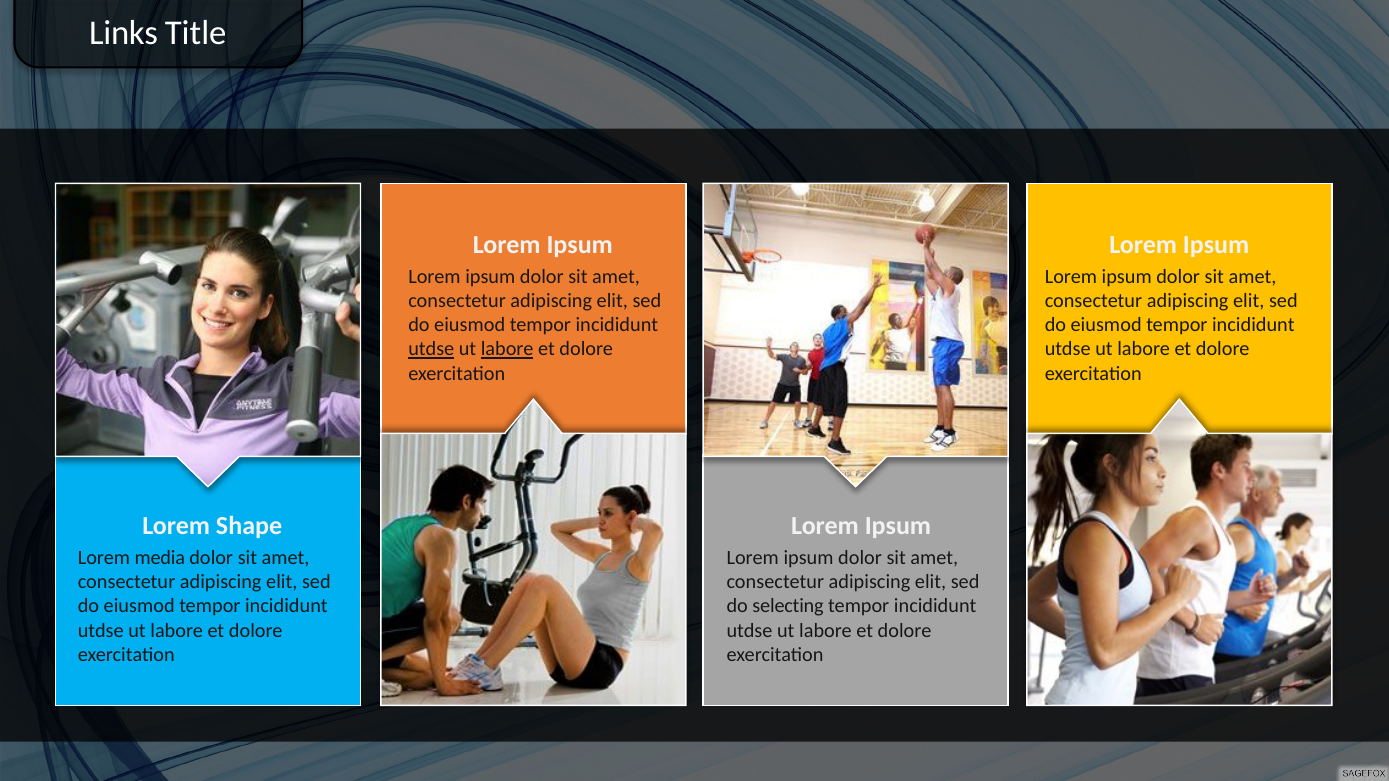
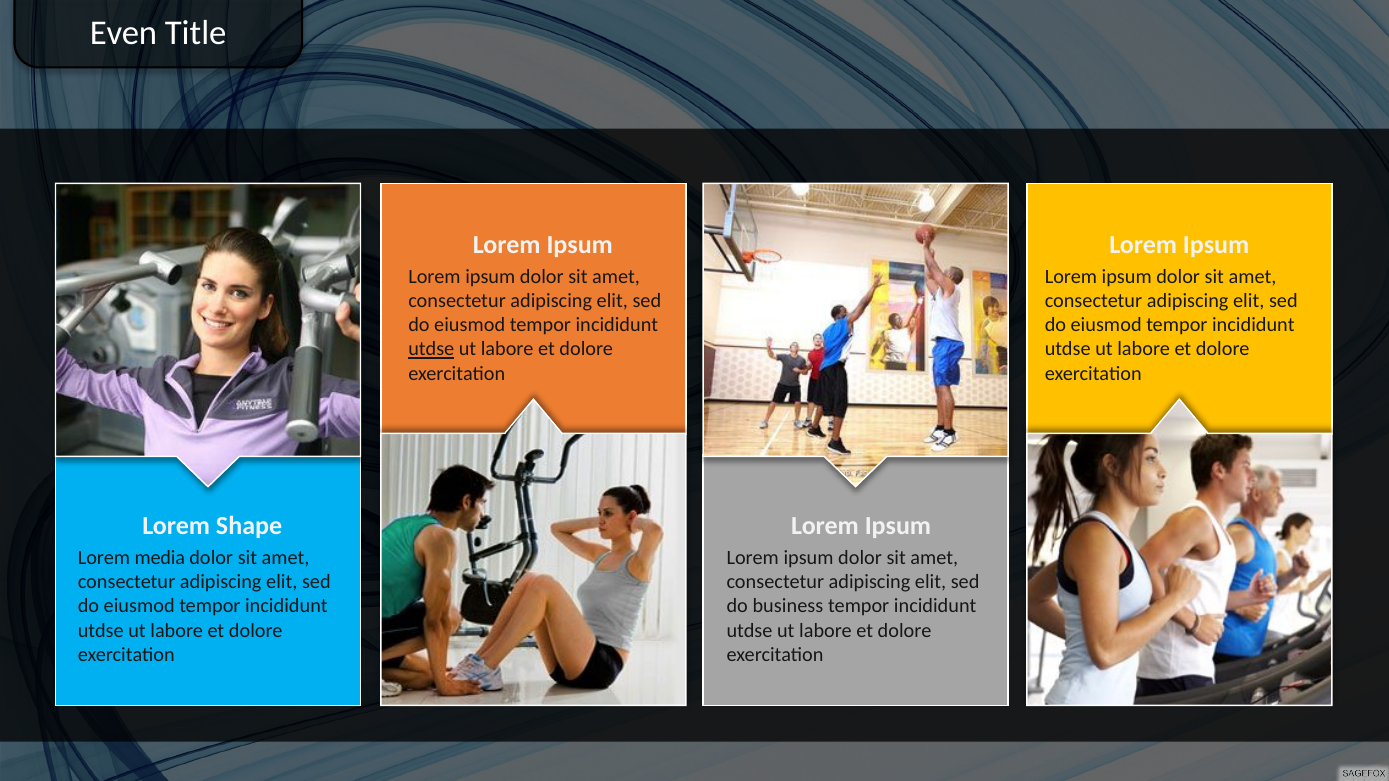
Links: Links -> Even (124, 33)
labore underline: present -> none (507, 349)
selecting: selecting -> business (788, 606)
